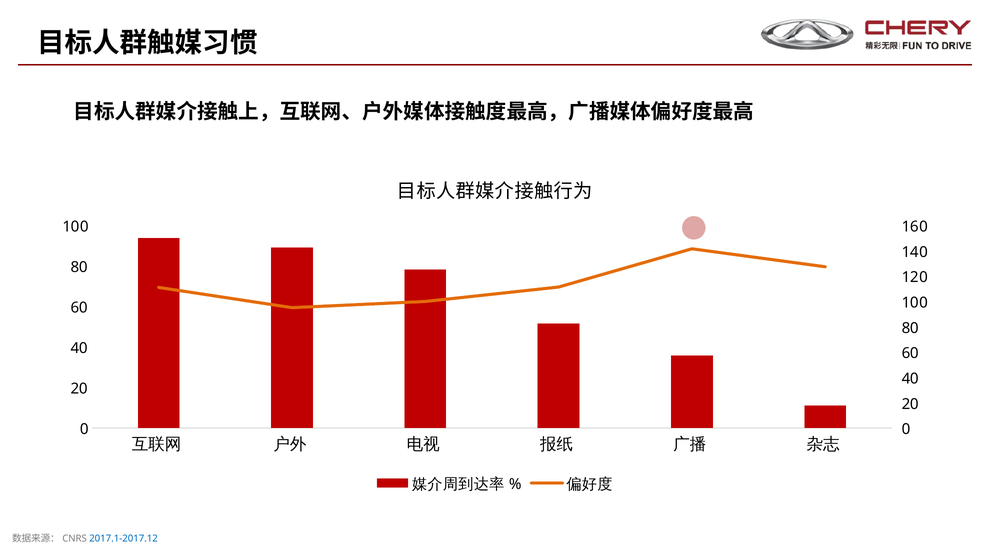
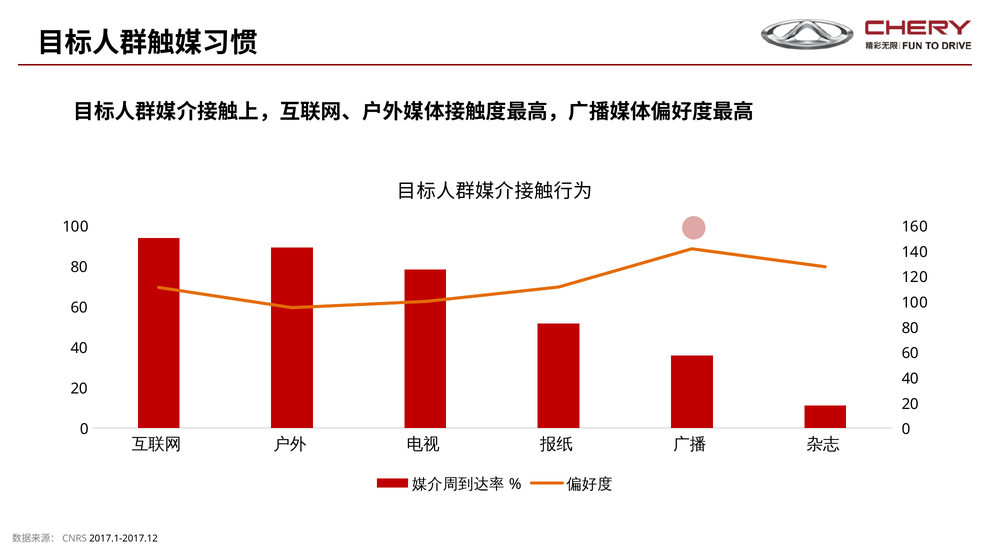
2017.1-2017.12 colour: blue -> black (124, 538)
